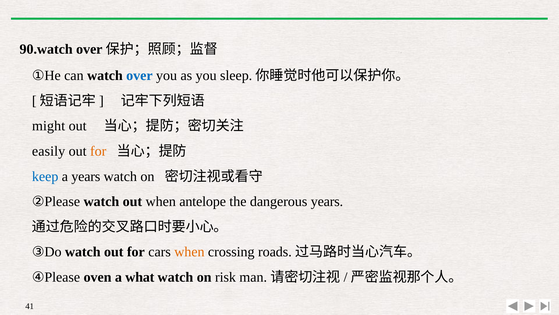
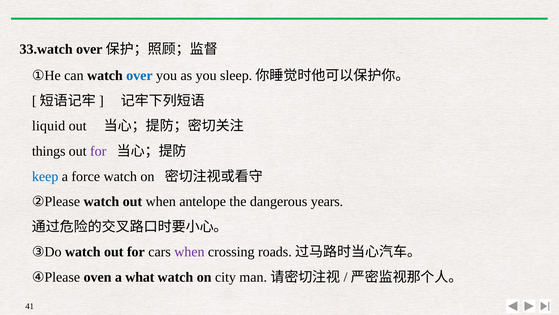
90.watch: 90.watch -> 33.watch (46, 49)
might: might -> liquid (49, 126)
easily: easily -> things (49, 151)
for colour: orange -> purple (98, 151)
a years: years -> force (86, 176)
when colour: orange -> purple (189, 252)
risk: risk -> city (226, 277)
